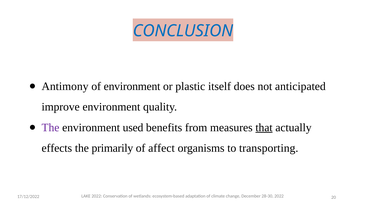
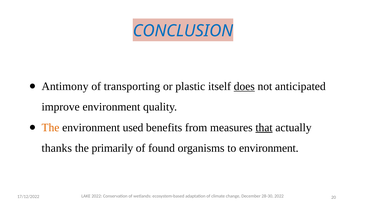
of environment: environment -> transporting (132, 86)
does underline: none -> present (244, 86)
The colour: purple -> orange (50, 127)
effects: effects -> thanks (57, 148)
affect: affect -> found (162, 148)
to transporting: transporting -> environment (269, 148)
